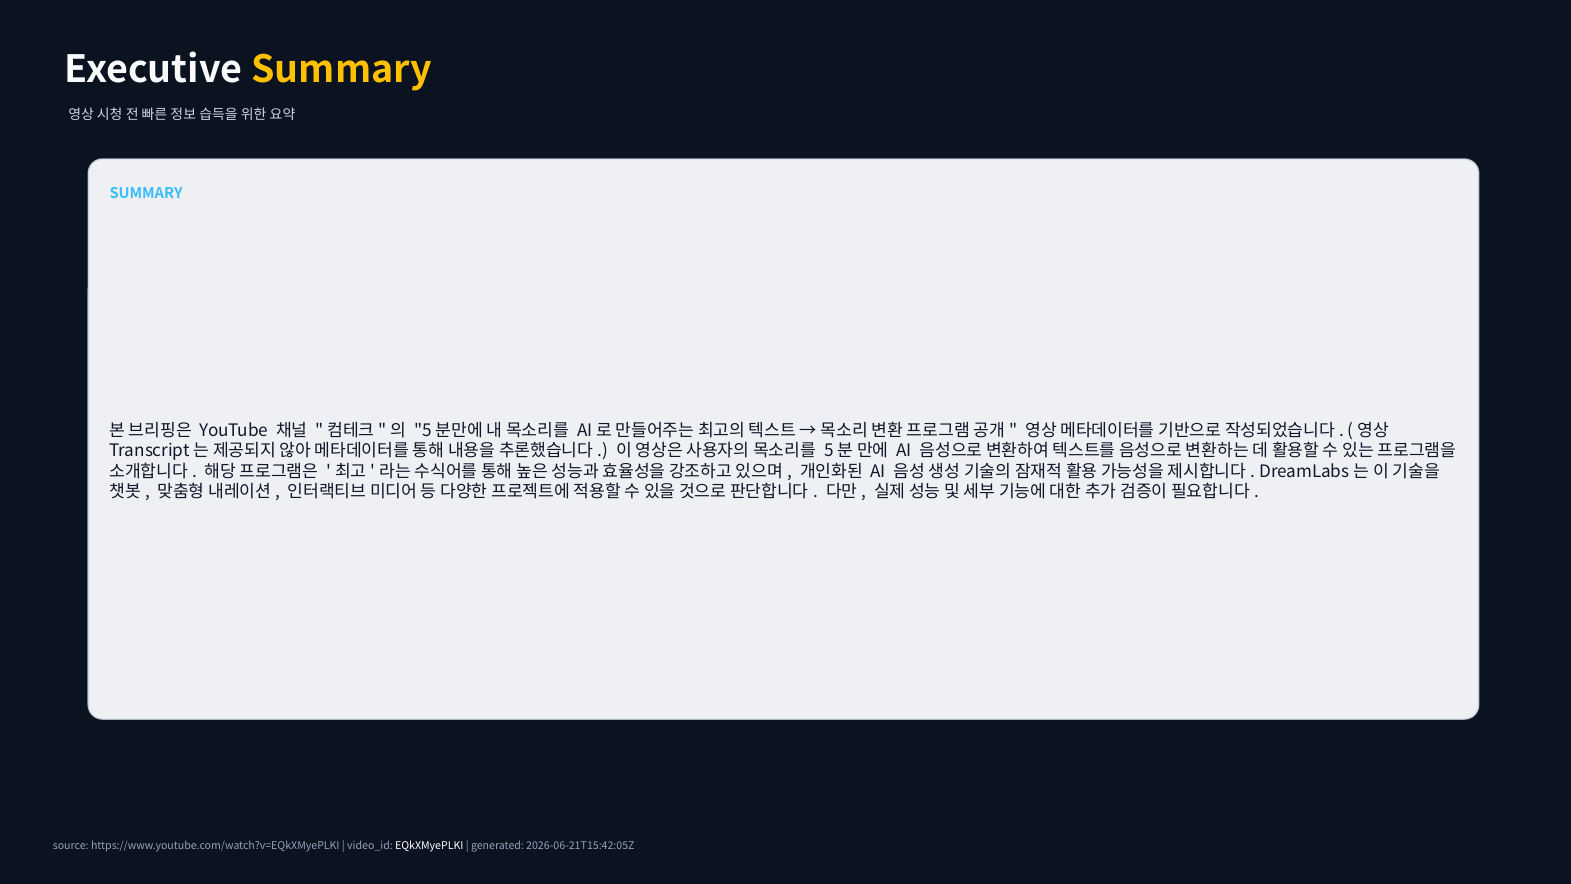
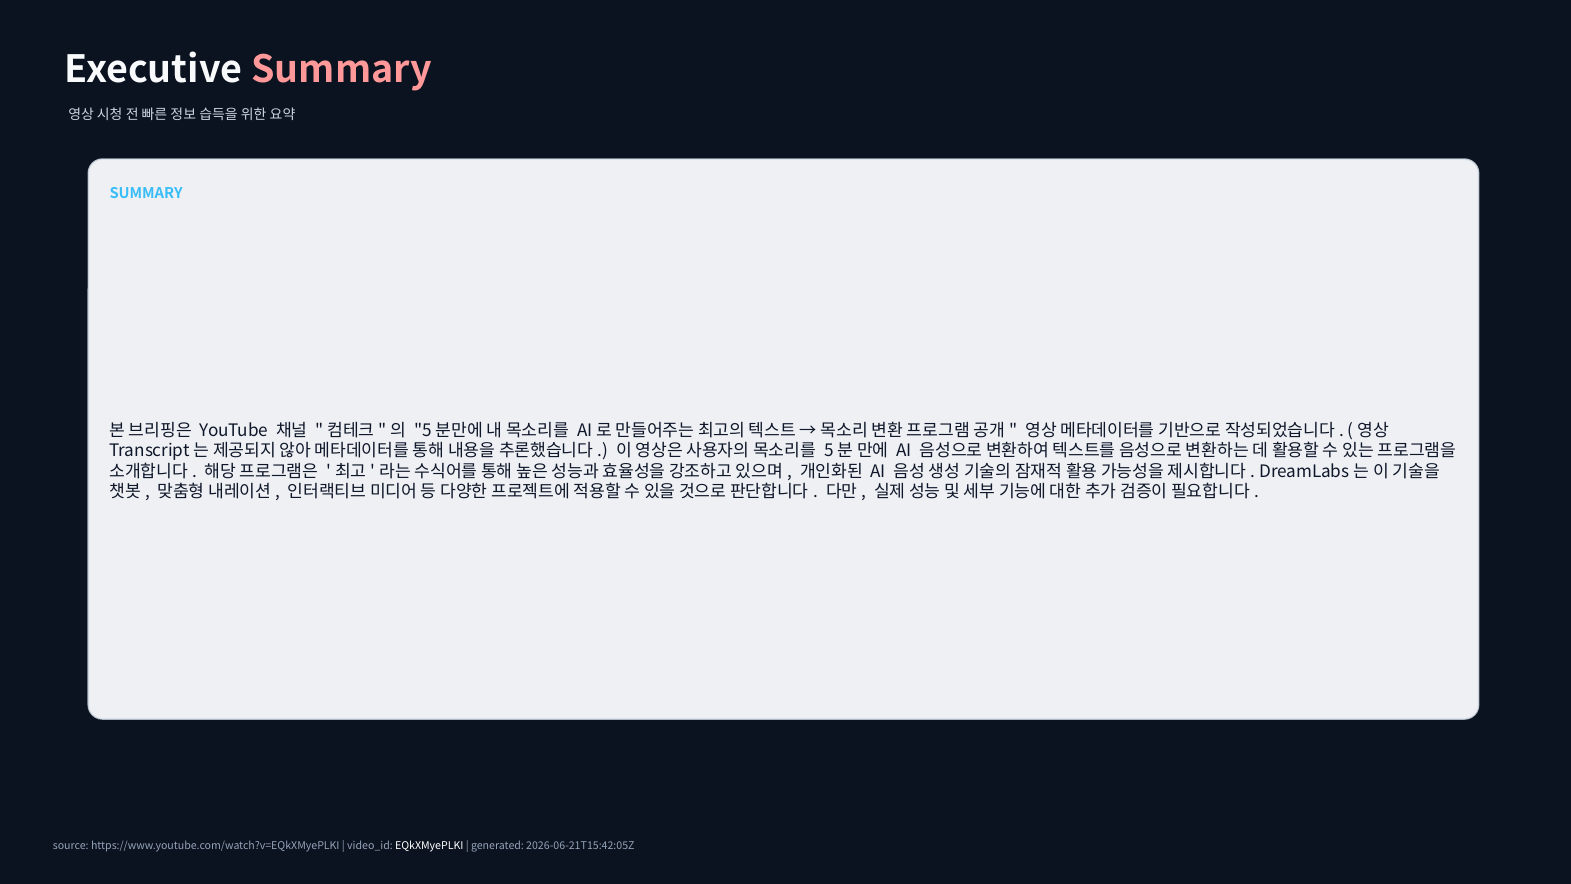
Summary colour: yellow -> pink (341, 70)
